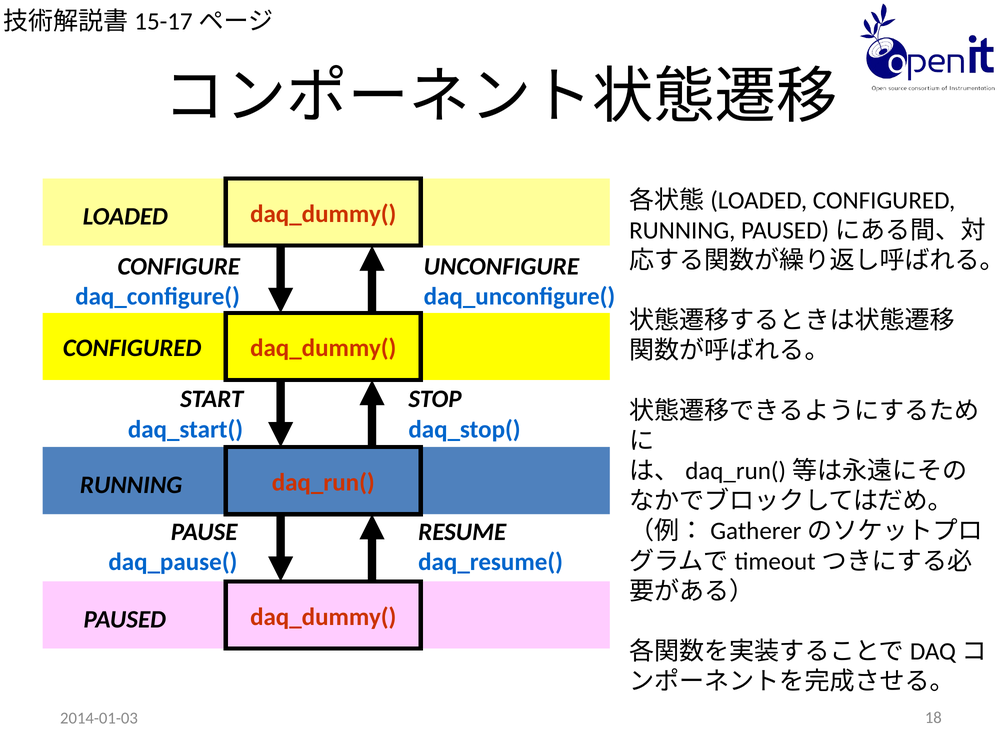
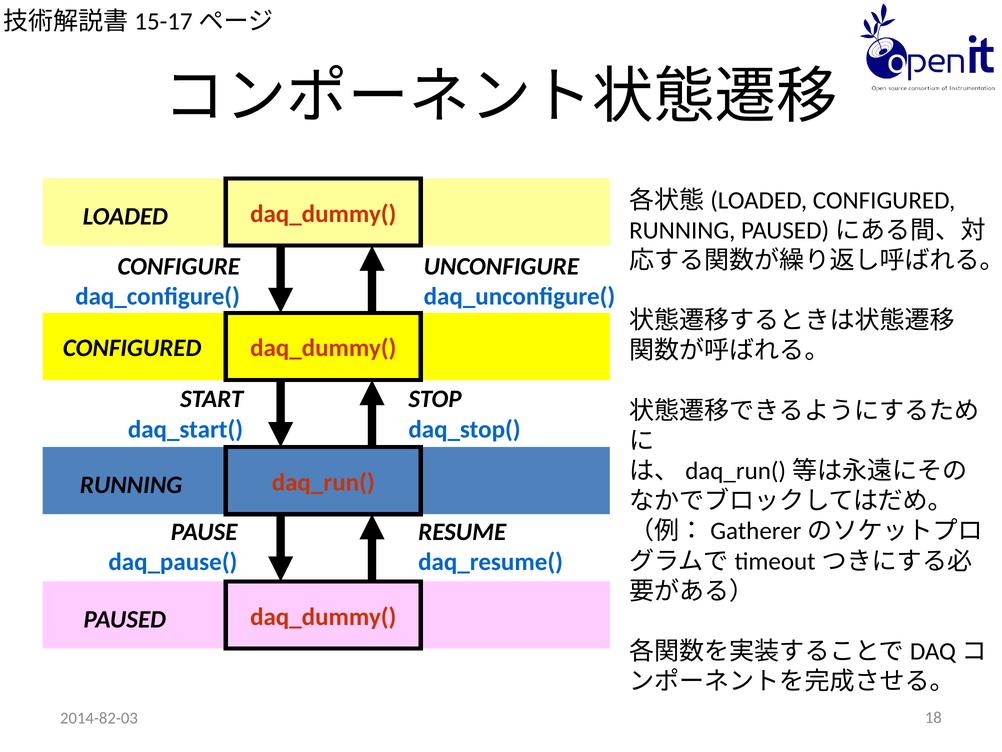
2014-01-03: 2014-01-03 -> 2014-82-03 (99, 718)
